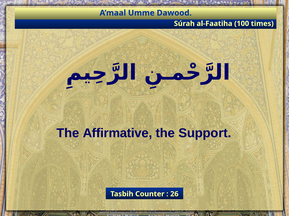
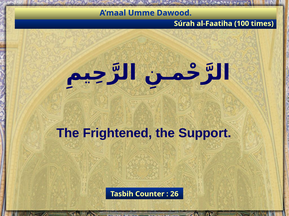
Affirmative: Affirmative -> Frightened (117, 134)
